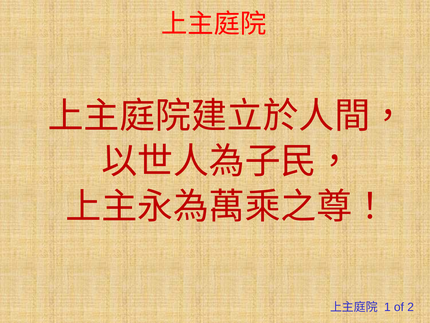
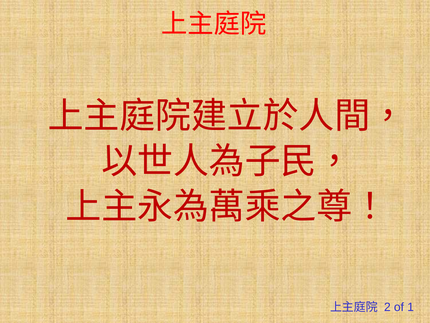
1: 1 -> 2 (387, 307)
2: 2 -> 1 (411, 307)
